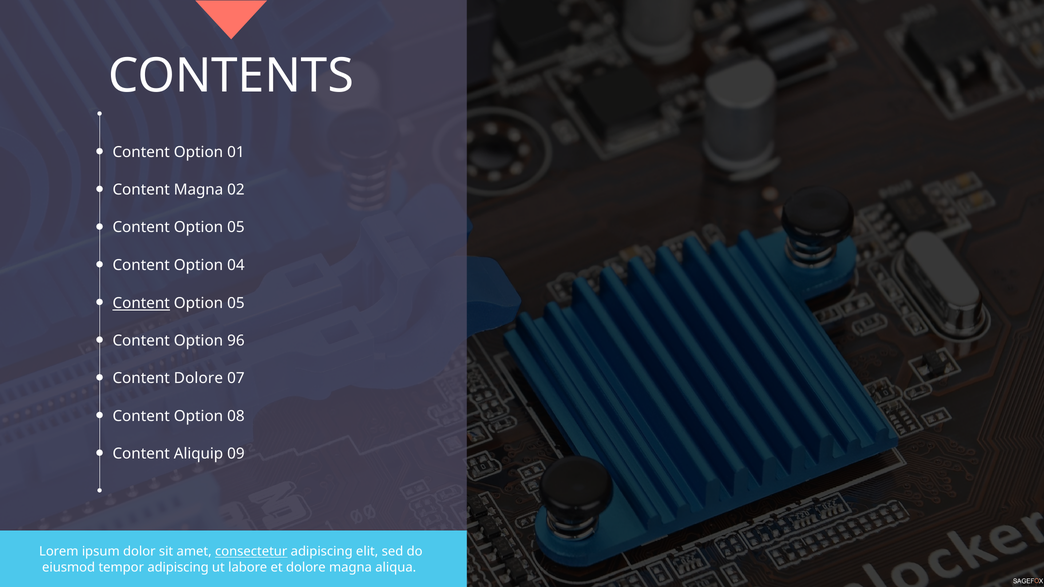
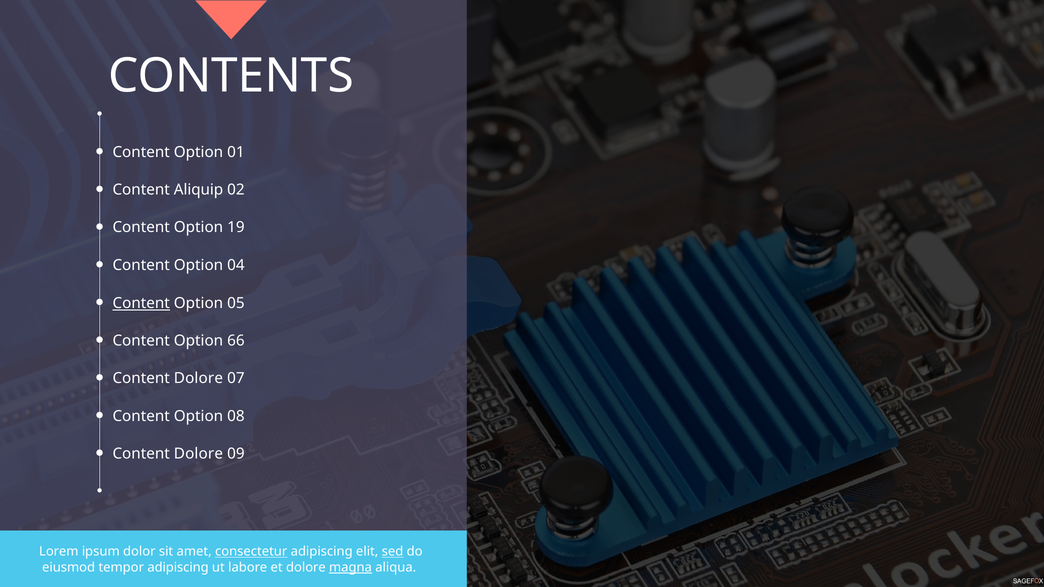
Content Magna: Magna -> Aliquip (199, 190)
05: 05 -> 19 (236, 228)
96: 96 -> 66 (236, 341)
Aliquip: Aliquip -> Dolore (198, 454)
sed underline: none -> present (392, 552)
magna underline: none -> present (350, 567)
